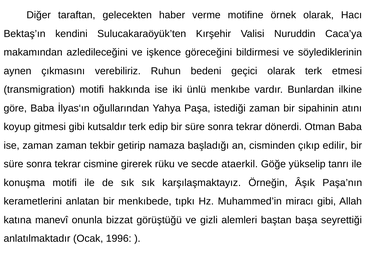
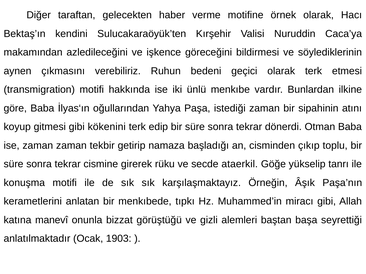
kutsaldır: kutsaldır -> kökenini (107, 127)
edilir: edilir -> toplu (335, 146)
1996: 1996 -> 1903 (119, 239)
